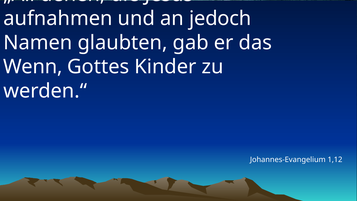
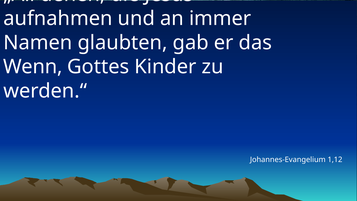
jedoch: jedoch -> immer (220, 19)
